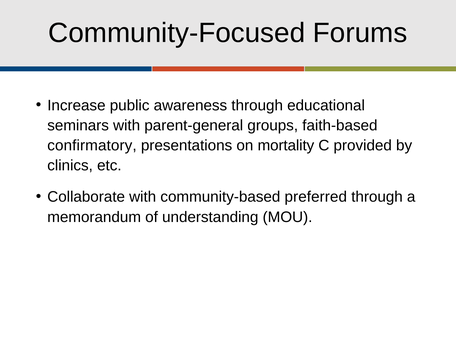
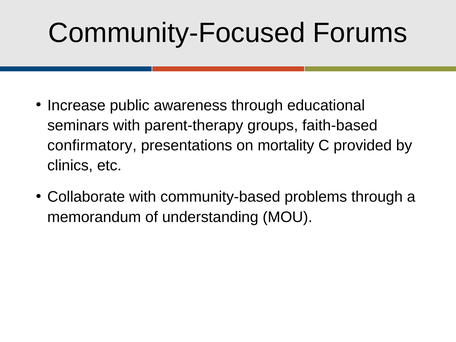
parent-general: parent-general -> parent-therapy (194, 125)
preferred: preferred -> problems (316, 197)
